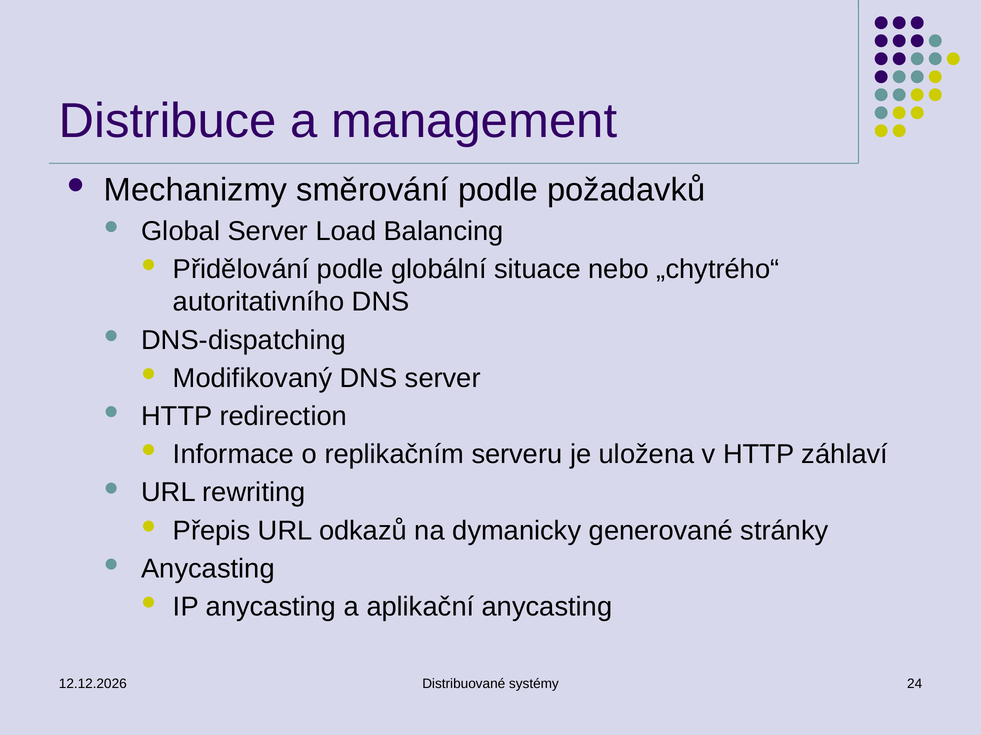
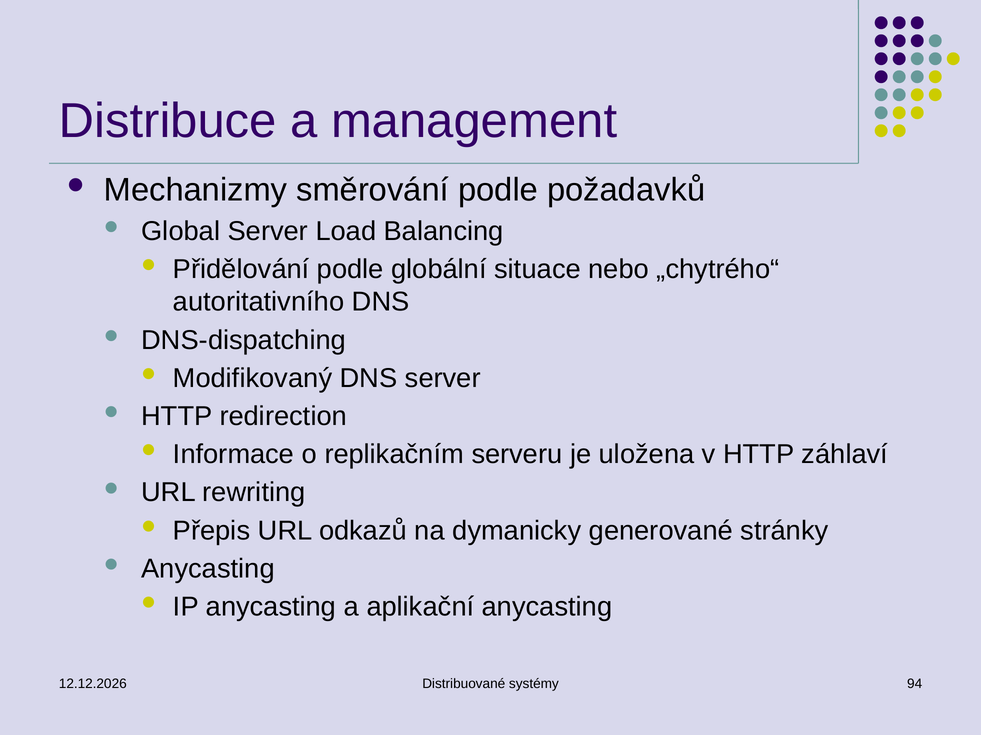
24: 24 -> 94 (915, 684)
